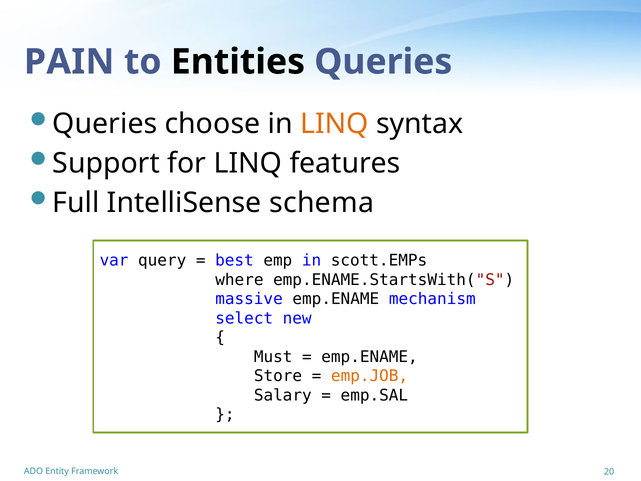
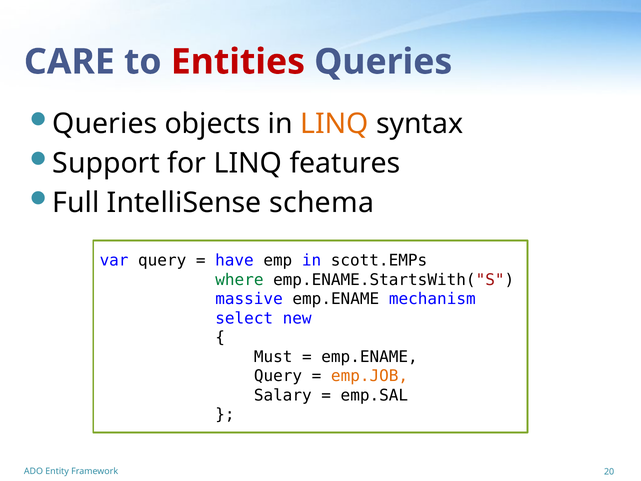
PAIN: PAIN -> CARE (69, 62)
Entities colour: black -> red (238, 62)
choose: choose -> objects (213, 124)
best: best -> have (234, 260)
where colour: black -> green (239, 280)
Store: Store -> Query (278, 376)
